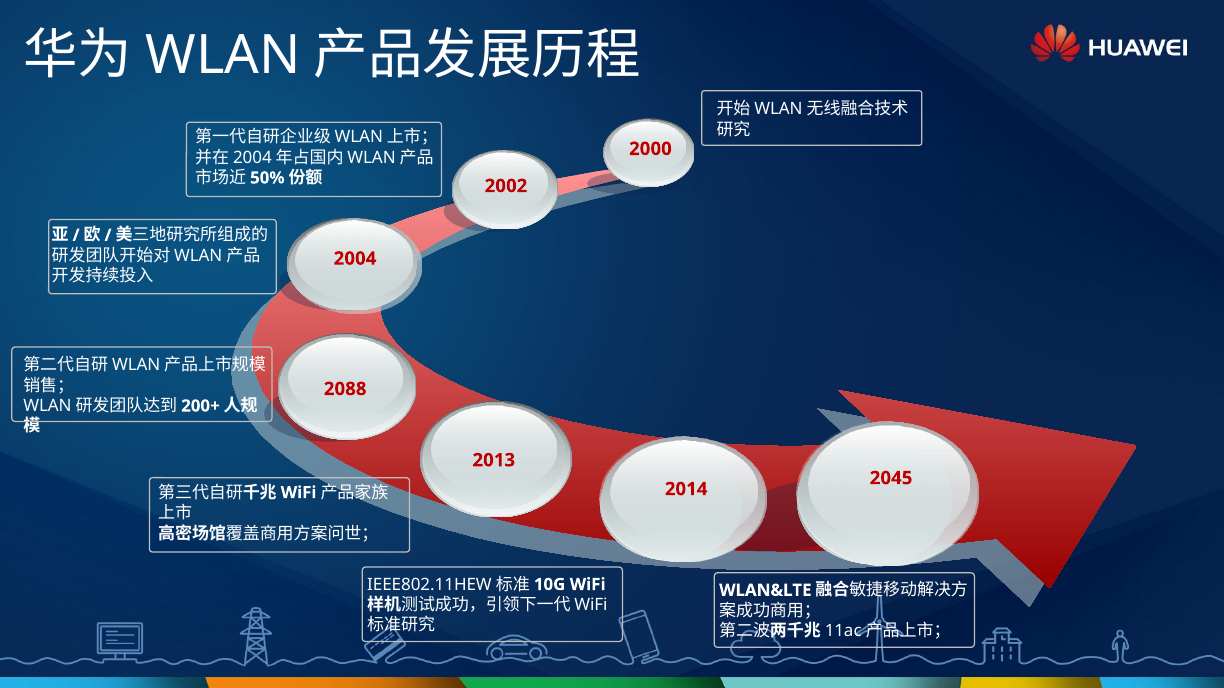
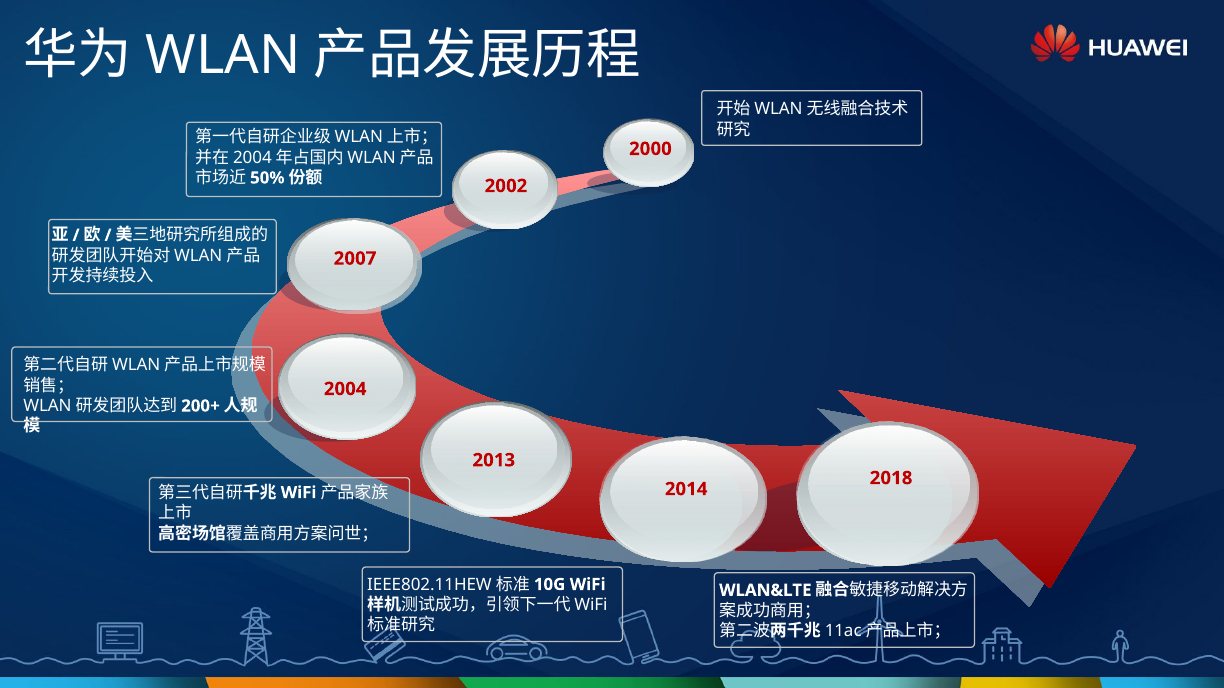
2004: 2004 -> 2007 (355, 259)
2088: 2088 -> 2004 (345, 389)
2045: 2045 -> 2018 (891, 478)
